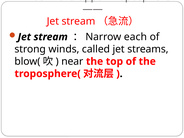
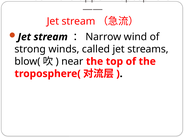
each: each -> wind (135, 37)
